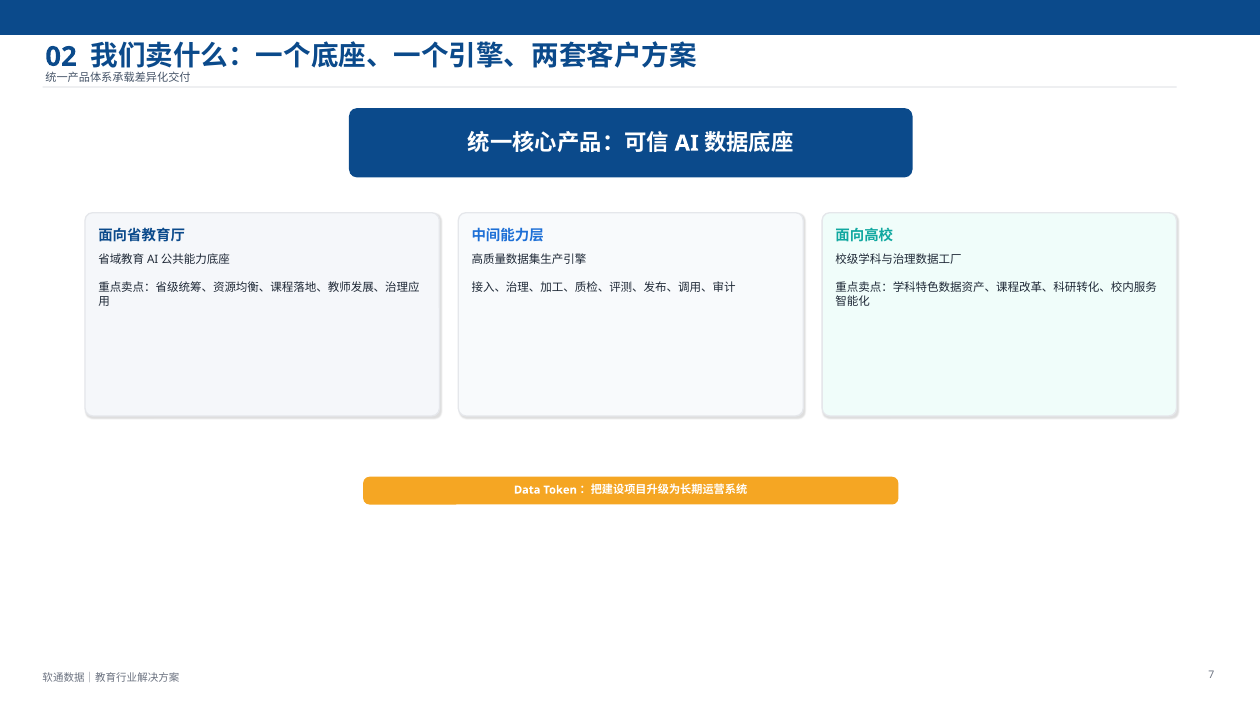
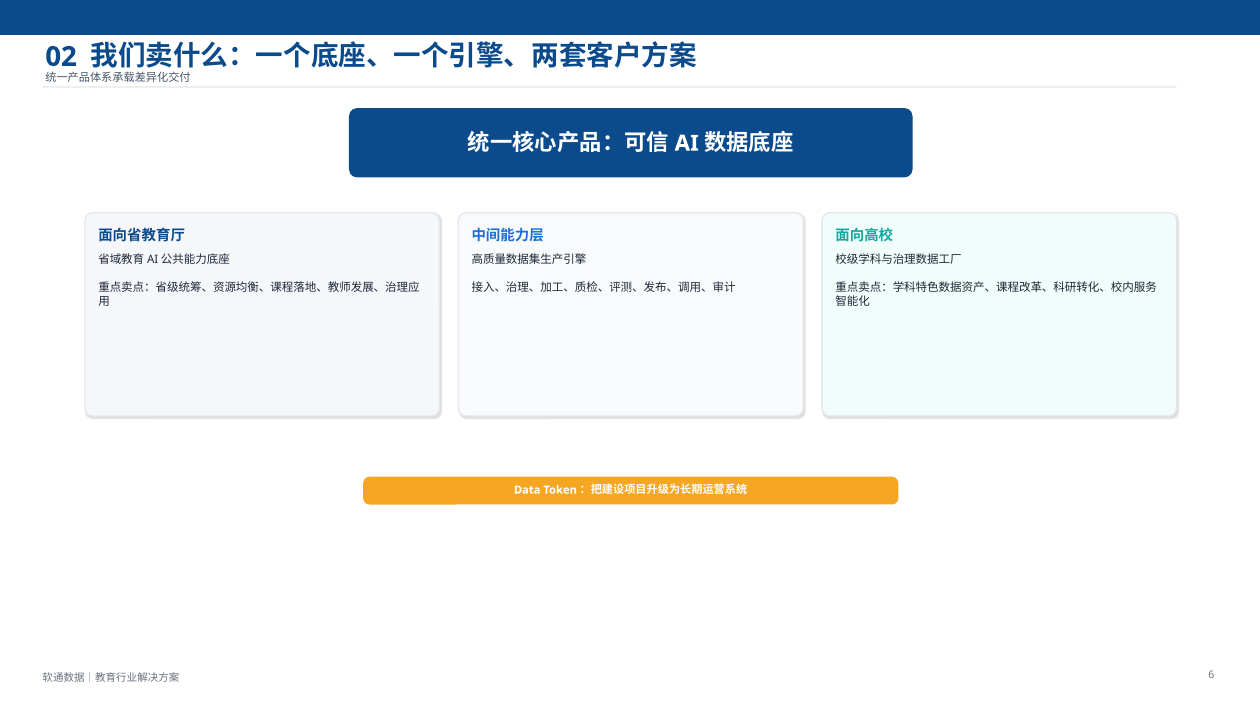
7: 7 -> 6 (1211, 674)
